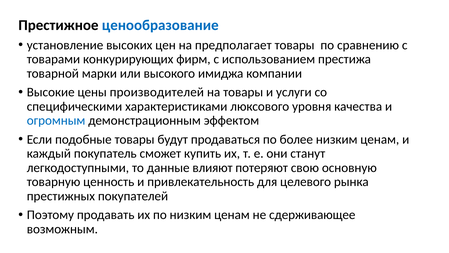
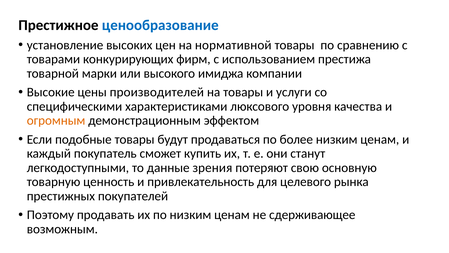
предполагает: предполагает -> нормативной (233, 45)
огромным colour: blue -> orange (56, 120)
влияют: влияют -> зрения (212, 167)
